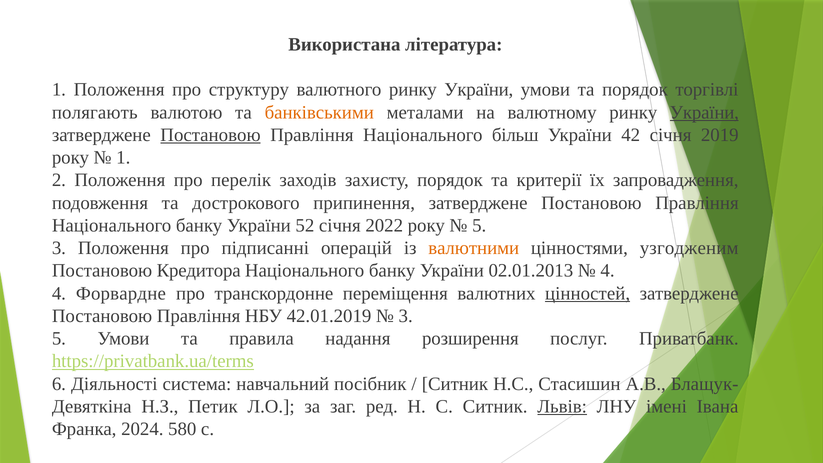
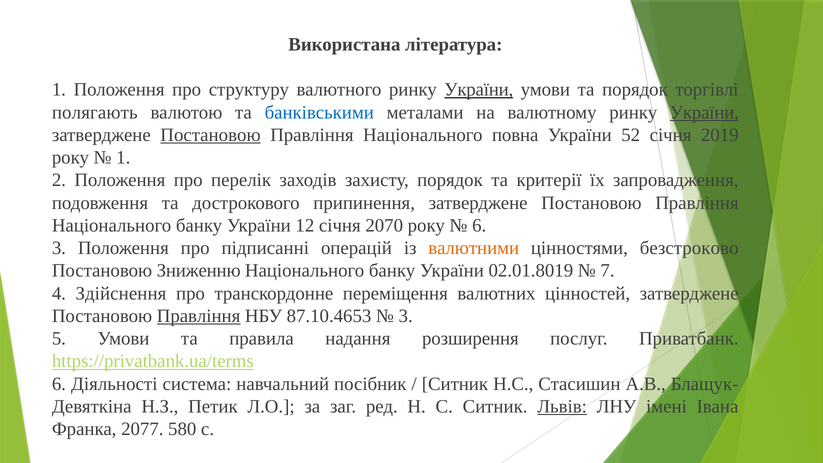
України underline: none -> present (479, 90)
банківськими colour: orange -> blue (319, 112)
більш: більш -> повна (515, 135)
42: 42 -> 52 (631, 135)
52: 52 -> 12 (305, 225)
2022: 2022 -> 2070 (384, 225)
5: 5 -> 6 (479, 225)
узгодженим: узгодженим -> безстроково (689, 248)
Кредитора: Кредитора -> Зниженню (199, 271)
02.01.2013: 02.01.2013 -> 02.01.8019 (531, 271)
4: 4 -> 7 (608, 271)
Форвардне: Форвардне -> Здійснення (121, 293)
цінностей underline: present -> none (588, 293)
Правління underline: none -> present (199, 316)
42.01.2019: 42.01.2019 -> 87.10.4653 (329, 316)
2024: 2024 -> 2077 (142, 429)
